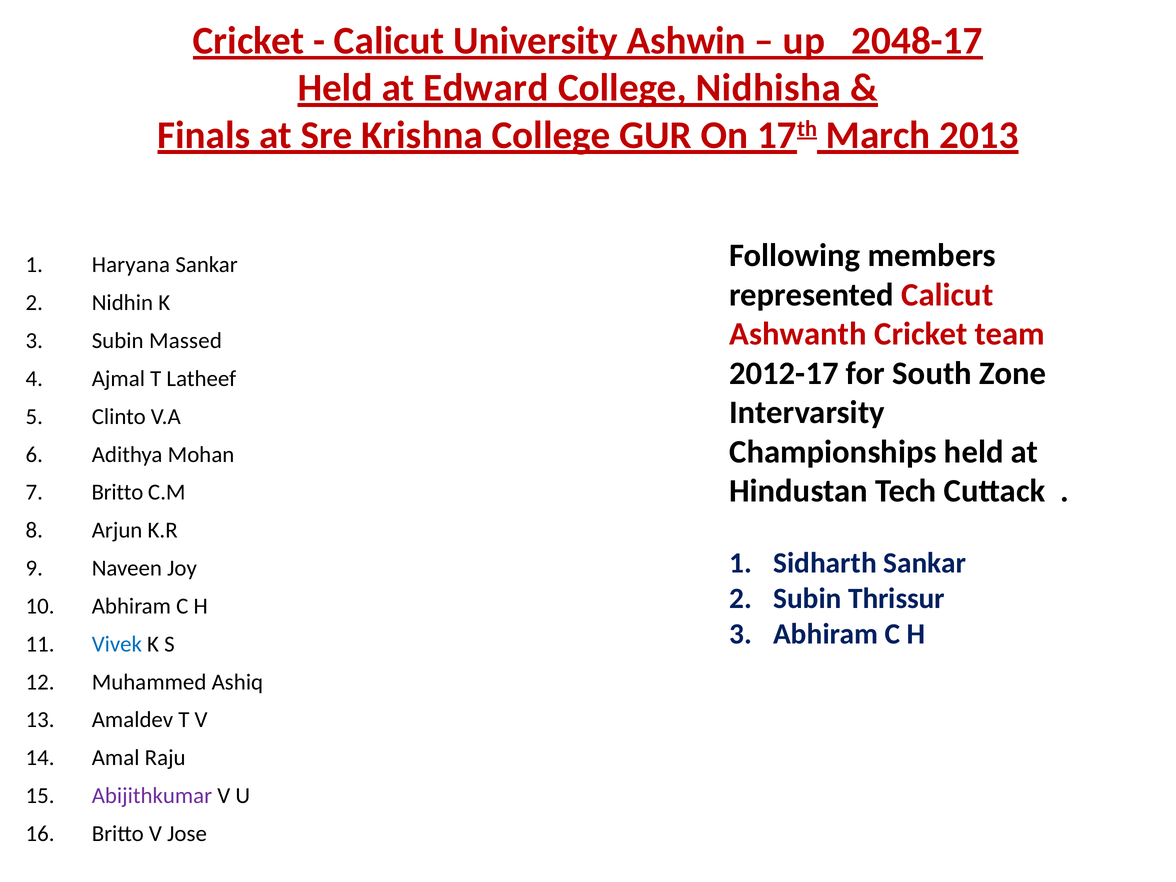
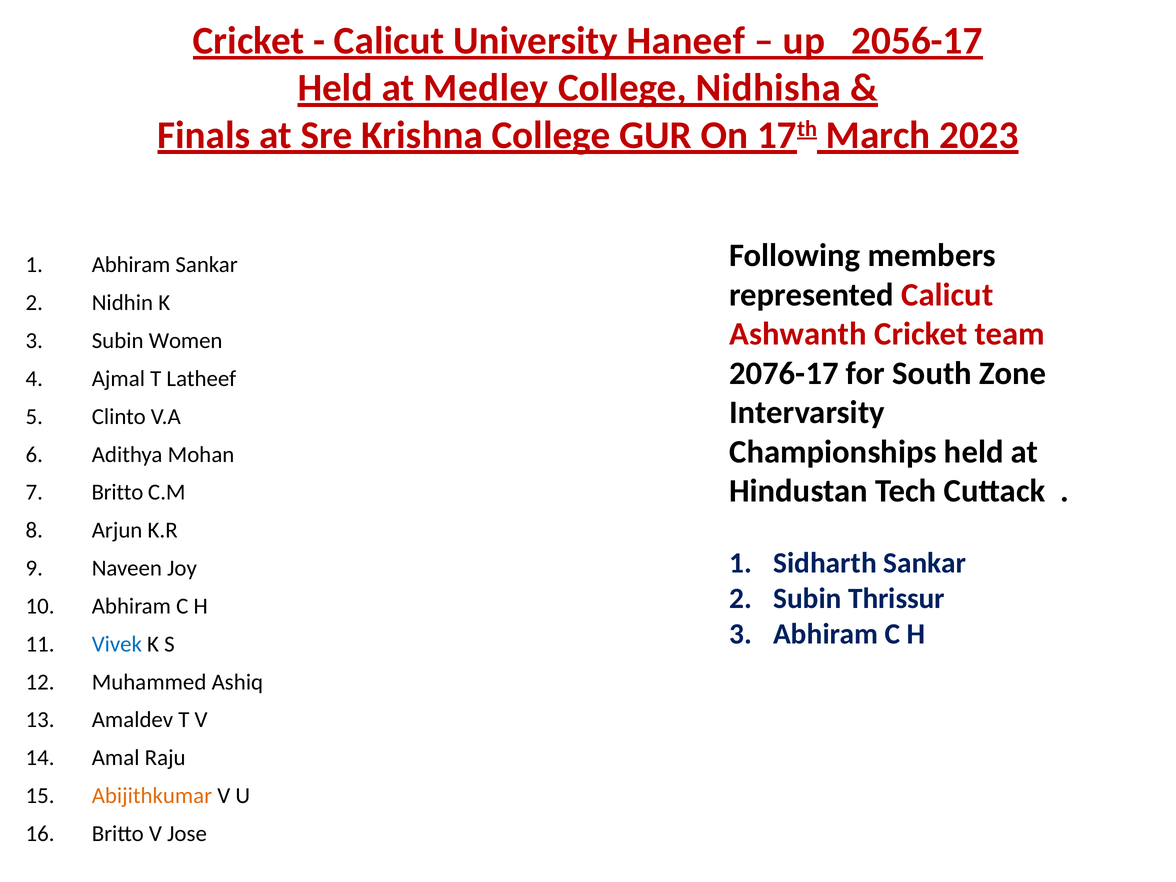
Ashwin: Ashwin -> Haneef (686, 41)
2048-17: 2048-17 -> 2056-17 (917, 41)
Edward: Edward -> Medley (486, 88)
2013: 2013 -> 2023 (979, 135)
Haryana: Haryana -> Abhiram (131, 265)
Massed: Massed -> Women (186, 341)
2012-17: 2012-17 -> 2076-17 (784, 373)
Abijithkumar colour: purple -> orange (152, 796)
